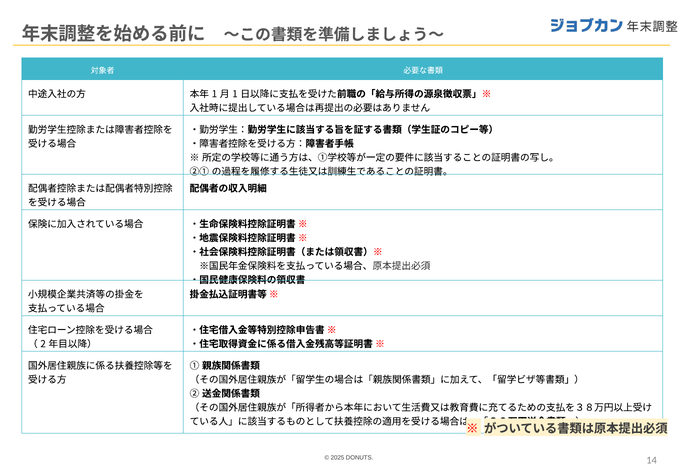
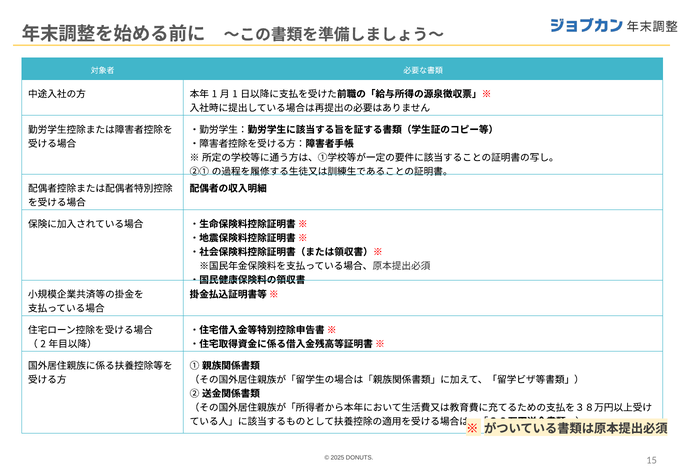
14: 14 -> 15 (652, 460)
